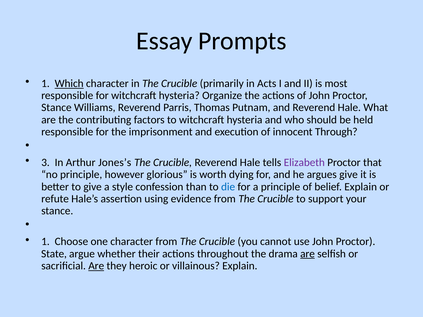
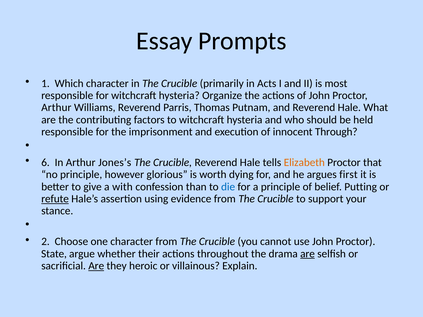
Which underline: present -> none (69, 84)
Stance: Stance -> Arthur (56, 108)
3: 3 -> 6 (45, 163)
Elizabeth colour: purple -> orange (304, 163)
argues give: give -> first (349, 175)
style: style -> with (122, 187)
belief Explain: Explain -> Putting (361, 187)
refute underline: none -> present (55, 199)
1: 1 -> 2 (45, 242)
